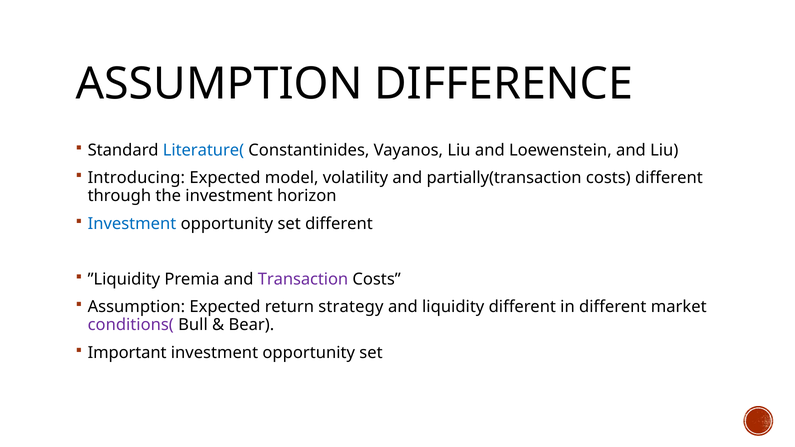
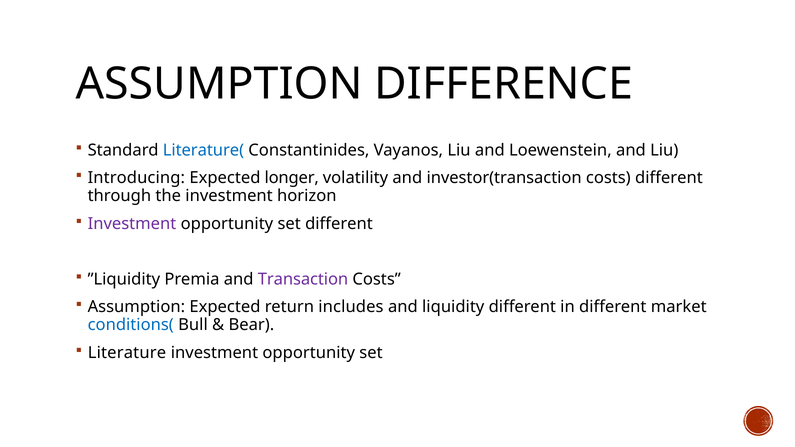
model: model -> longer (292, 178)
partially(transaction: partially(transaction -> investor(transaction (504, 178)
Investment colour: blue -> purple (132, 224)
strategy: strategy -> includes (351, 307)
conditions( colour: purple -> blue (131, 325)
Important: Important -> Literature (127, 353)
